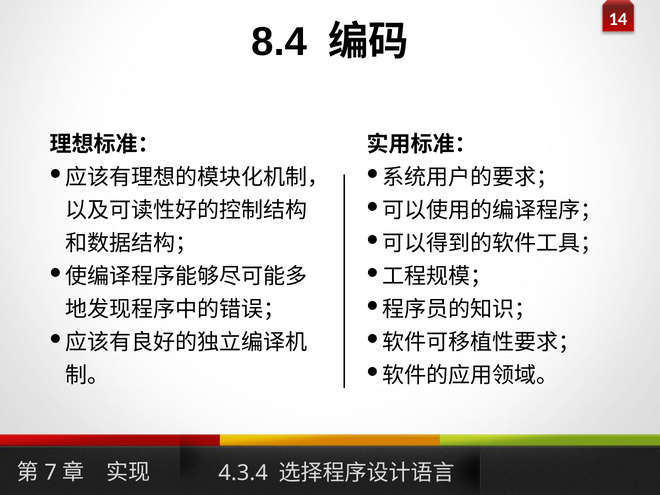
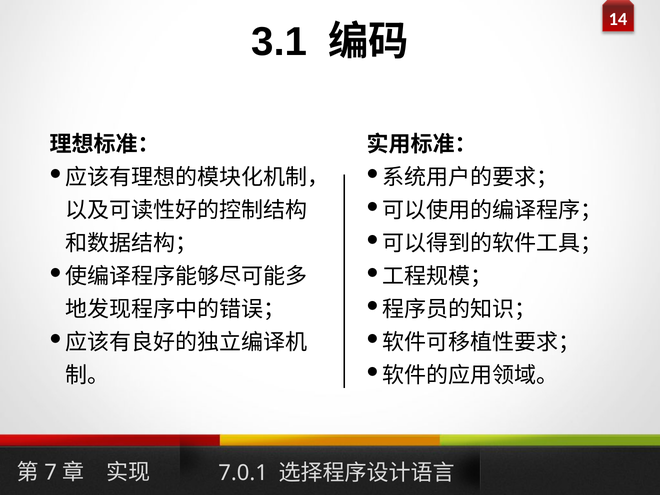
8.4: 8.4 -> 3.1 (279, 42)
4.3.4: 4.3.4 -> 7.0.1 (243, 473)
